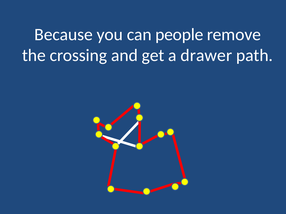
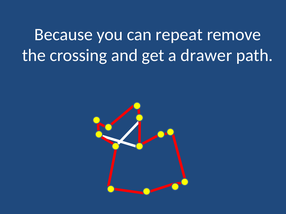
people: people -> repeat (179, 35)
